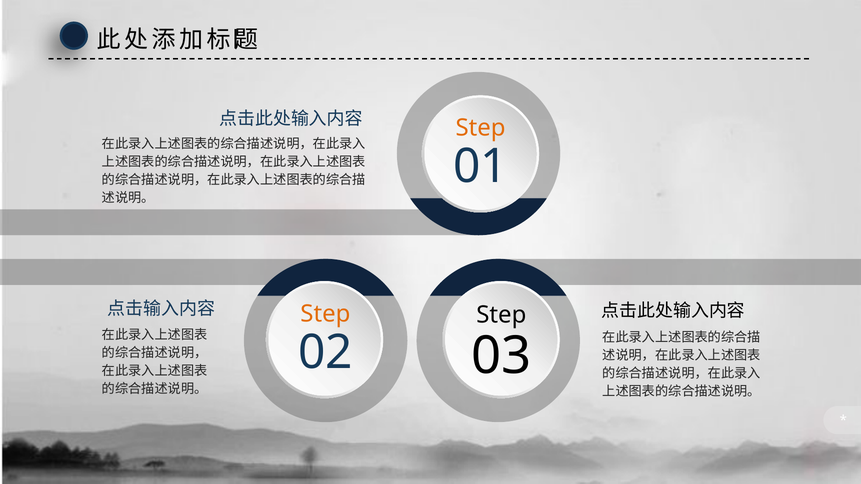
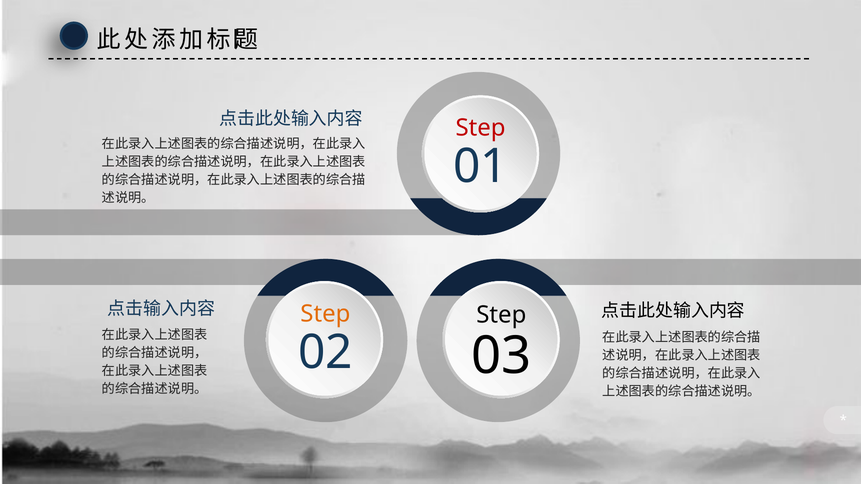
Step colour: orange -> red (481, 128)
